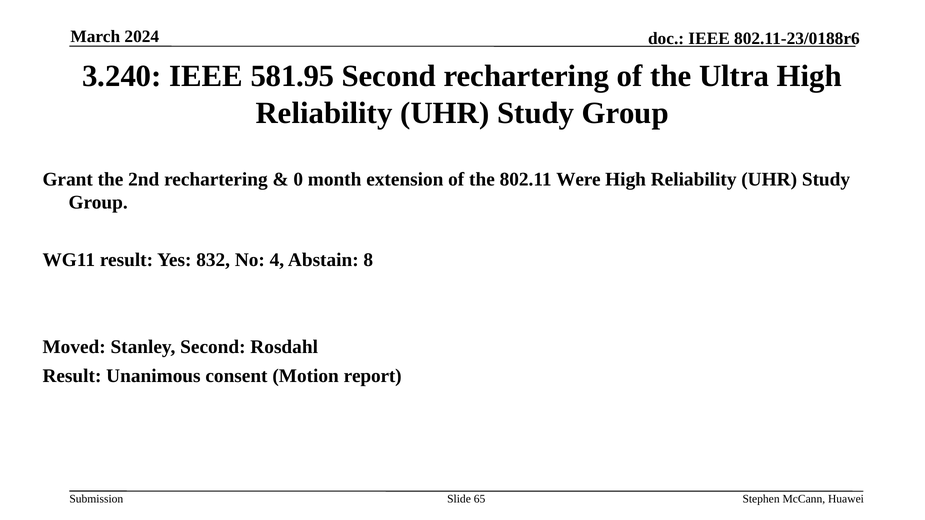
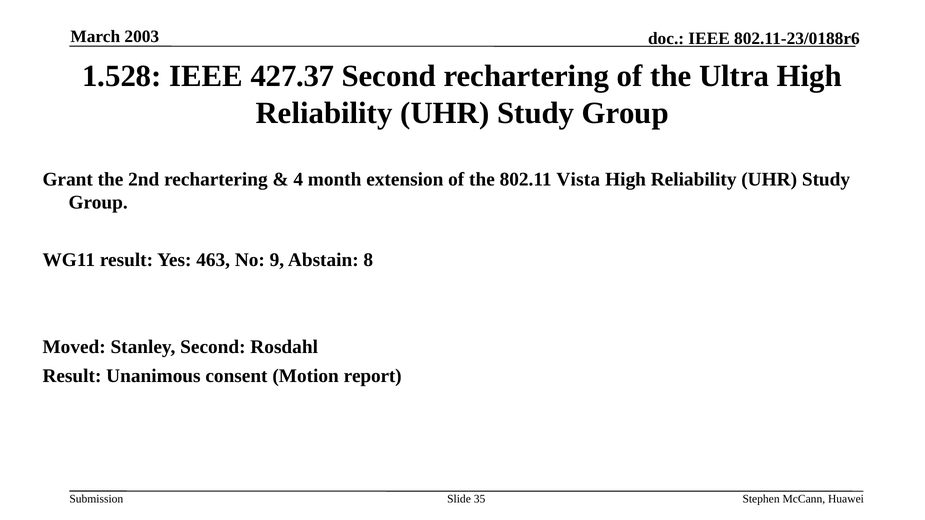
2024: 2024 -> 2003 (142, 37)
3.240: 3.240 -> 1.528 (122, 76)
581.95: 581.95 -> 427.37 (292, 76)
0: 0 -> 4 (298, 179)
Were: Were -> Vista (578, 179)
832: 832 -> 463 (213, 260)
4: 4 -> 9 (277, 260)
65: 65 -> 35 (480, 499)
